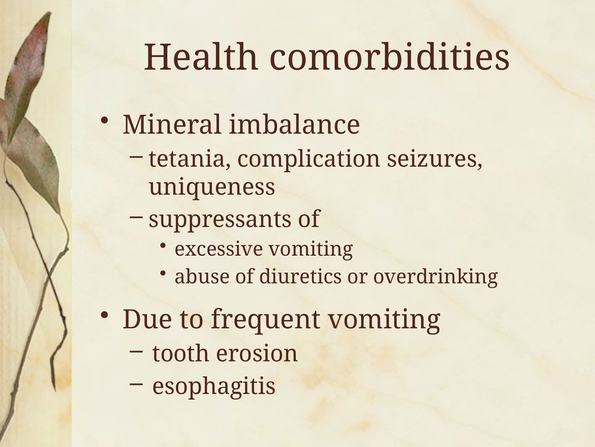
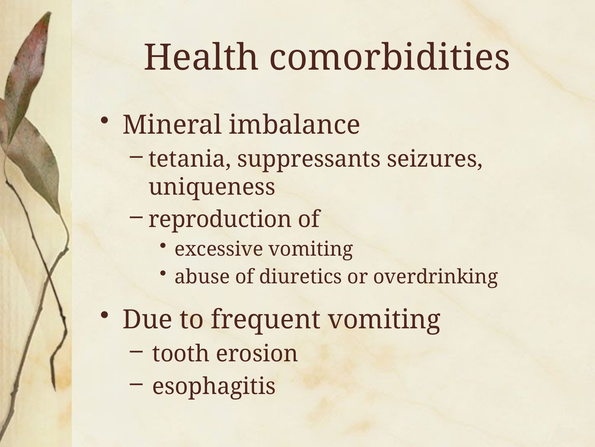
complication: complication -> suppressants (309, 159)
suppressants: suppressants -> reproduction (220, 219)
